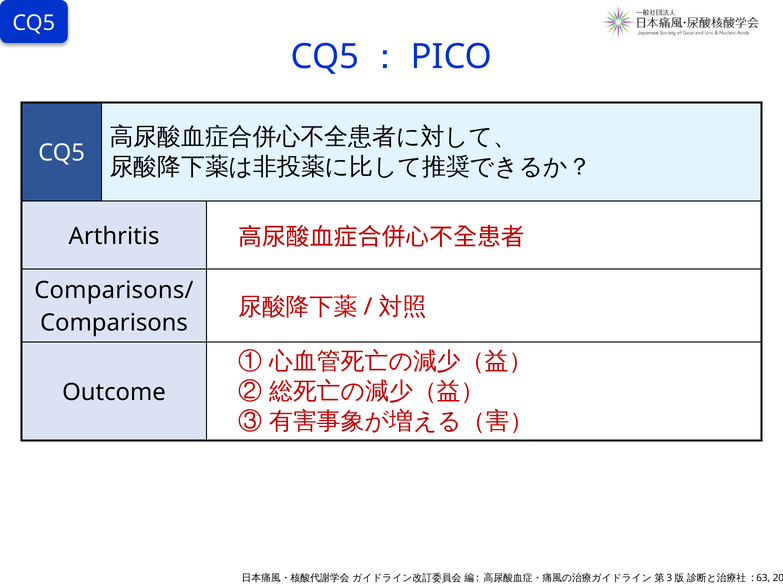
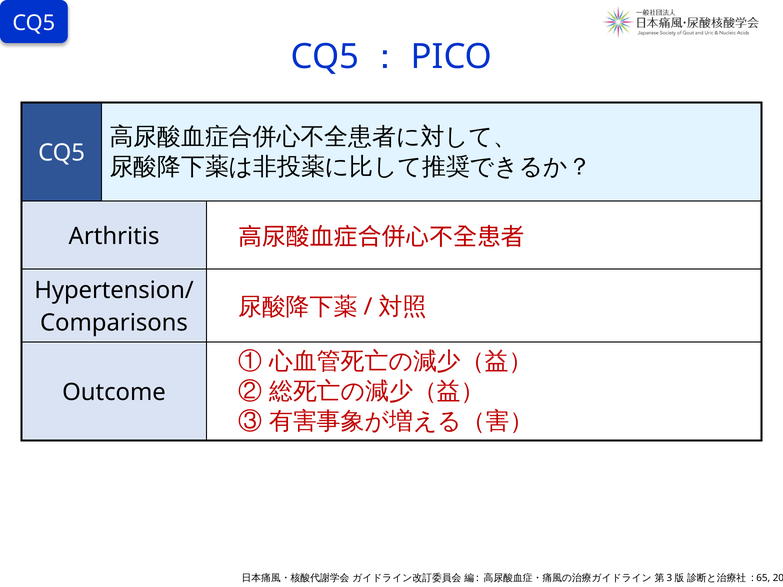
Comparisons/: Comparisons/ -> Hypertension/ (114, 291)
63: 63 -> 65 (763, 578)
